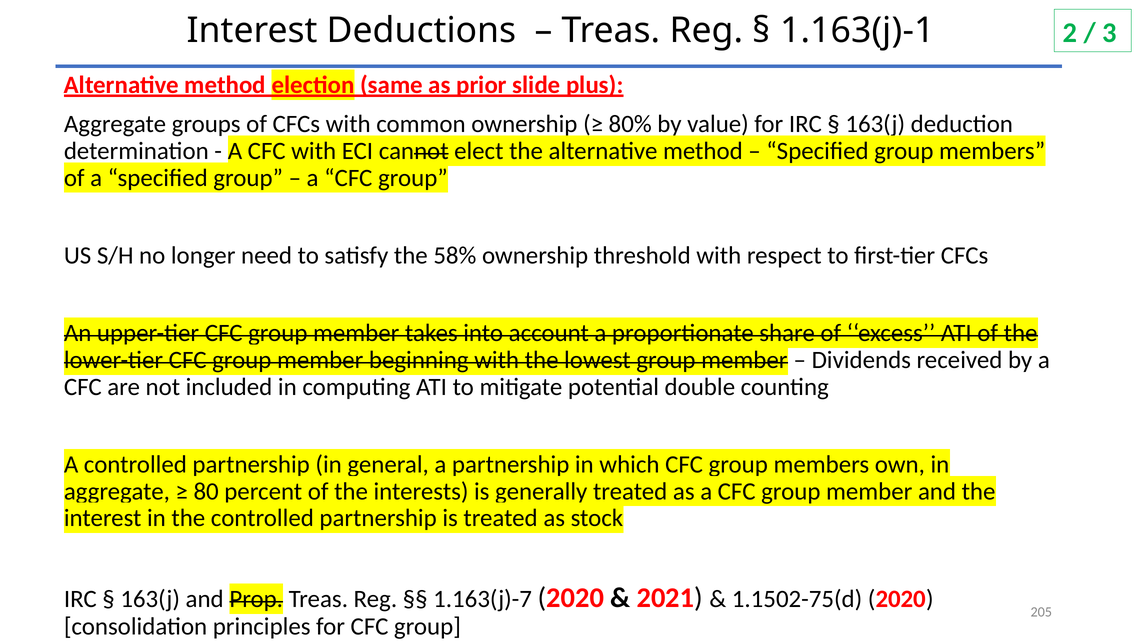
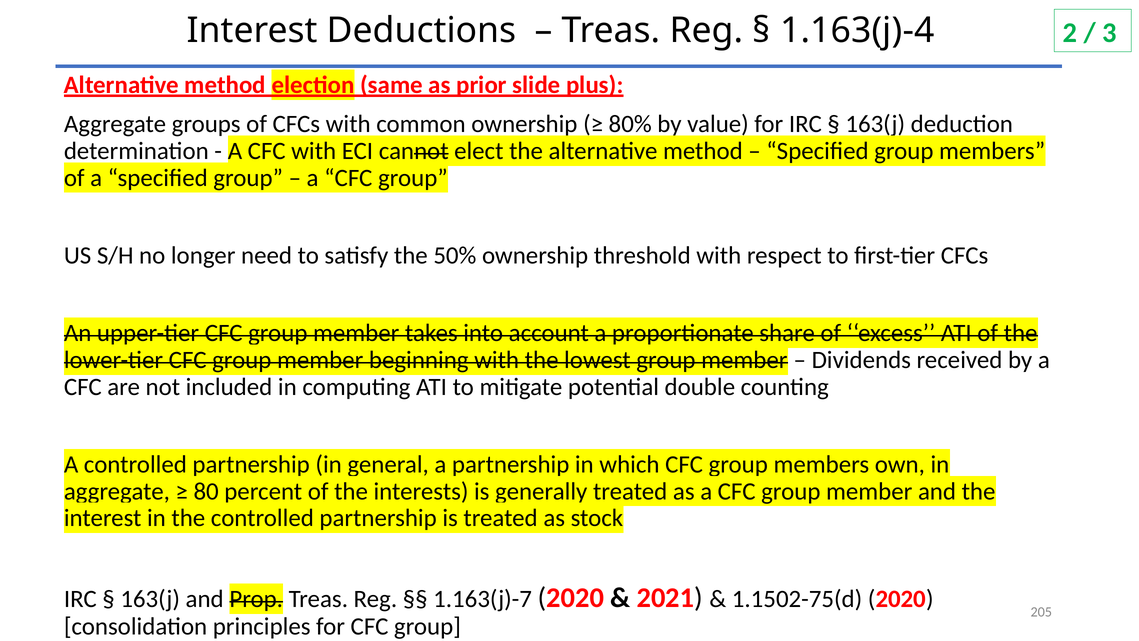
1.163(j)-1: 1.163(j)-1 -> 1.163(j)-4 (857, 31)
58%: 58% -> 50% (455, 255)
